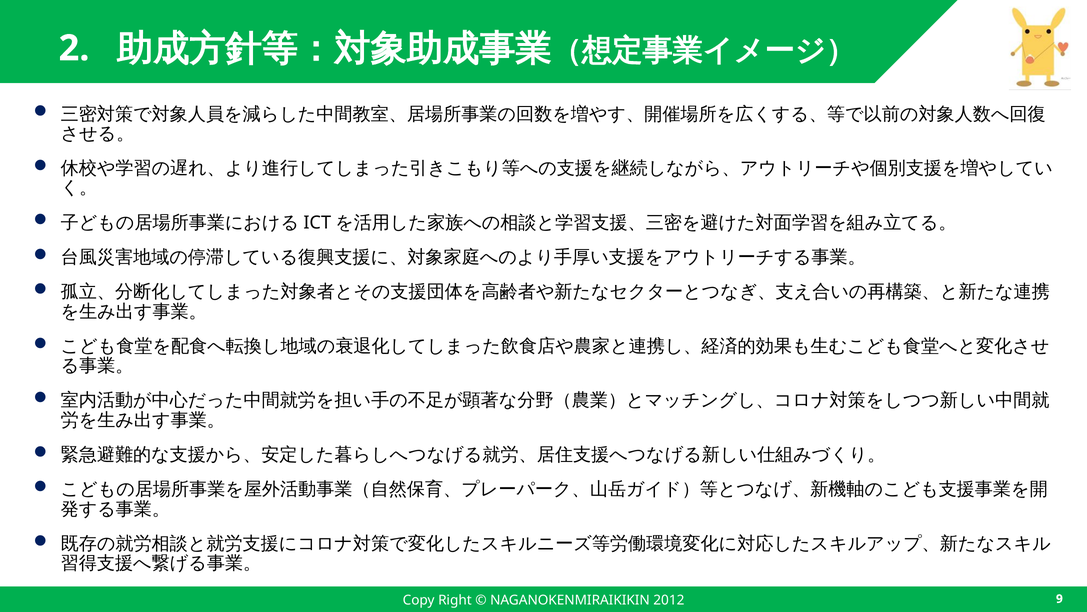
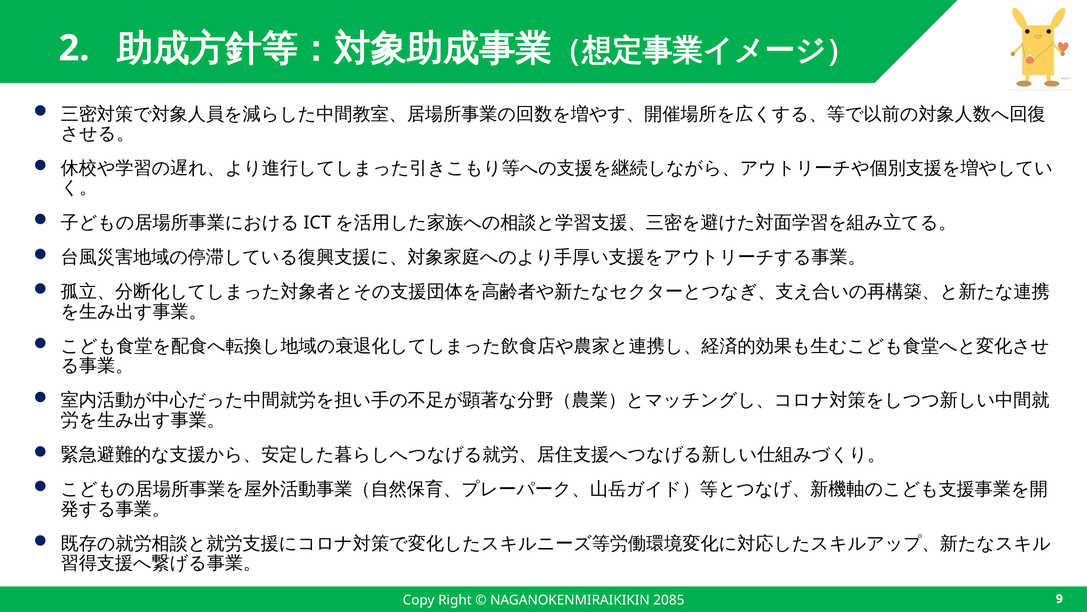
2012: 2012 -> 2085 (669, 600)
